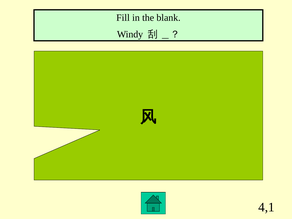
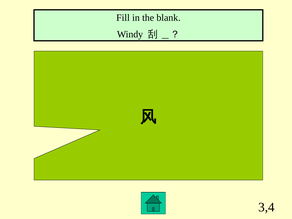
4,1: 4,1 -> 3,4 (266, 207)
